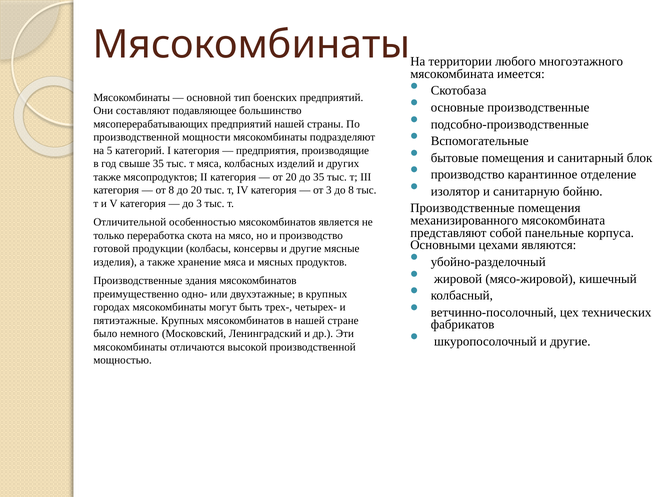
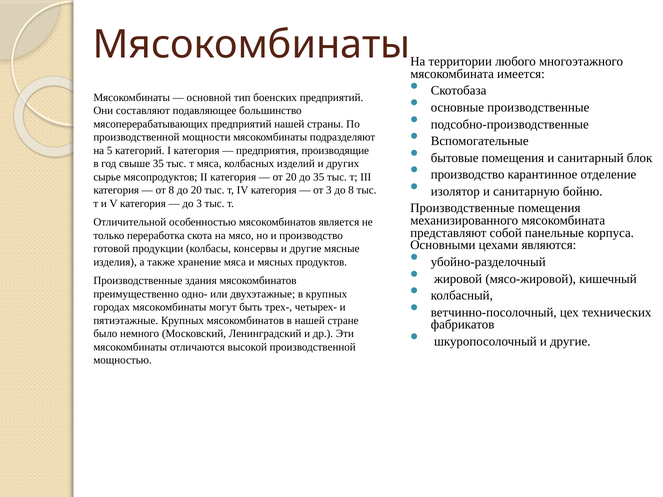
также: также -> сырье (107, 177)
